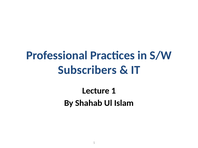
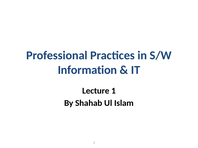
Subscribers: Subscribers -> Information (87, 70)
